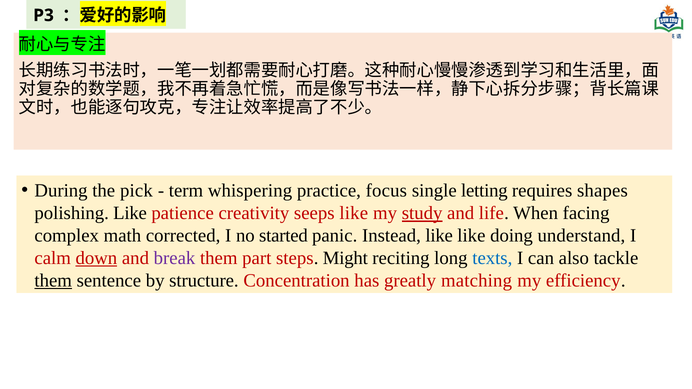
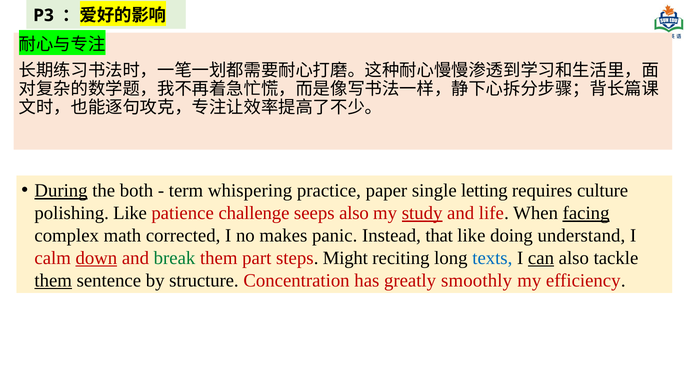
During underline: none -> present (61, 191)
pick: pick -> both (137, 191)
focus: focus -> paper (386, 191)
shapes: shapes -> culture (603, 191)
creativity: creativity -> challenge (254, 213)
seeps like: like -> also (354, 213)
facing underline: none -> present (586, 213)
started: started -> makes (283, 236)
Instead like: like -> that (439, 236)
break colour: purple -> green (174, 258)
can underline: none -> present (541, 258)
matching: matching -> smoothly (477, 281)
